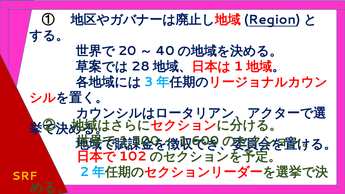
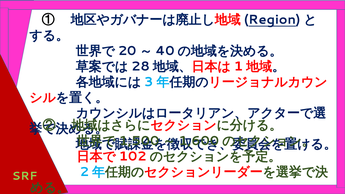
SRF colour: yellow -> light green (25, 176)
